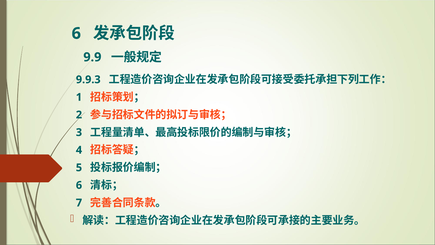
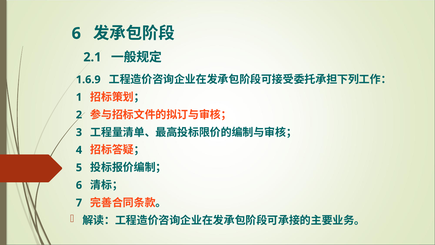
9.9: 9.9 -> 2.1 (92, 57)
9.9.3: 9.9.3 -> 1.6.9 (88, 80)
